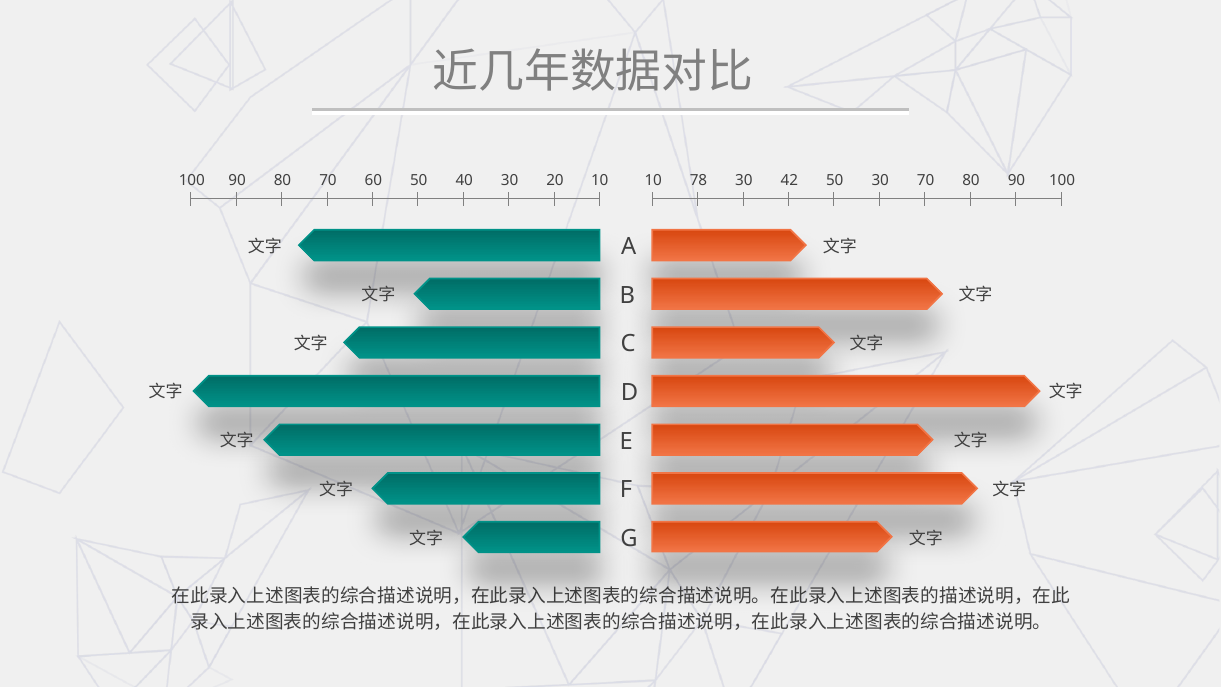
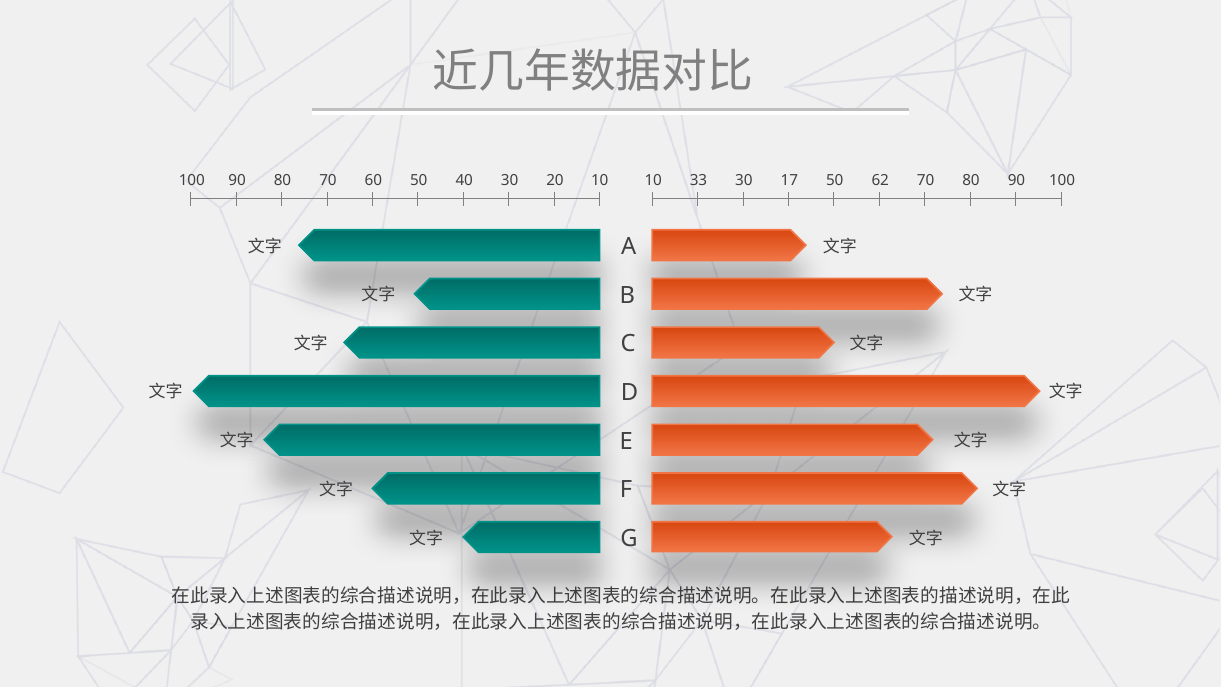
78: 78 -> 33 (699, 180)
42: 42 -> 17 (789, 180)
50 30: 30 -> 62 (880, 180)
